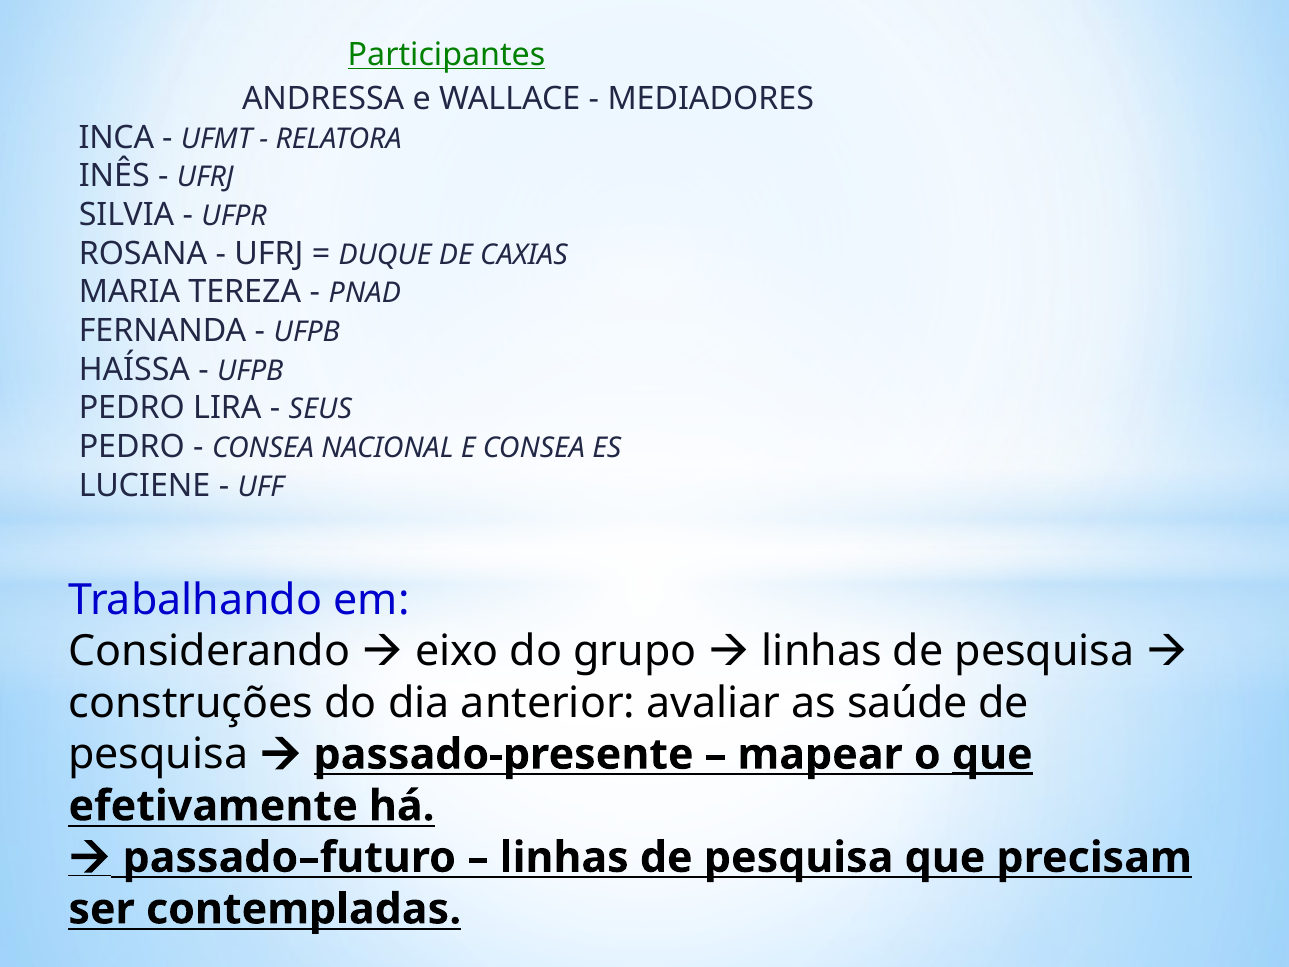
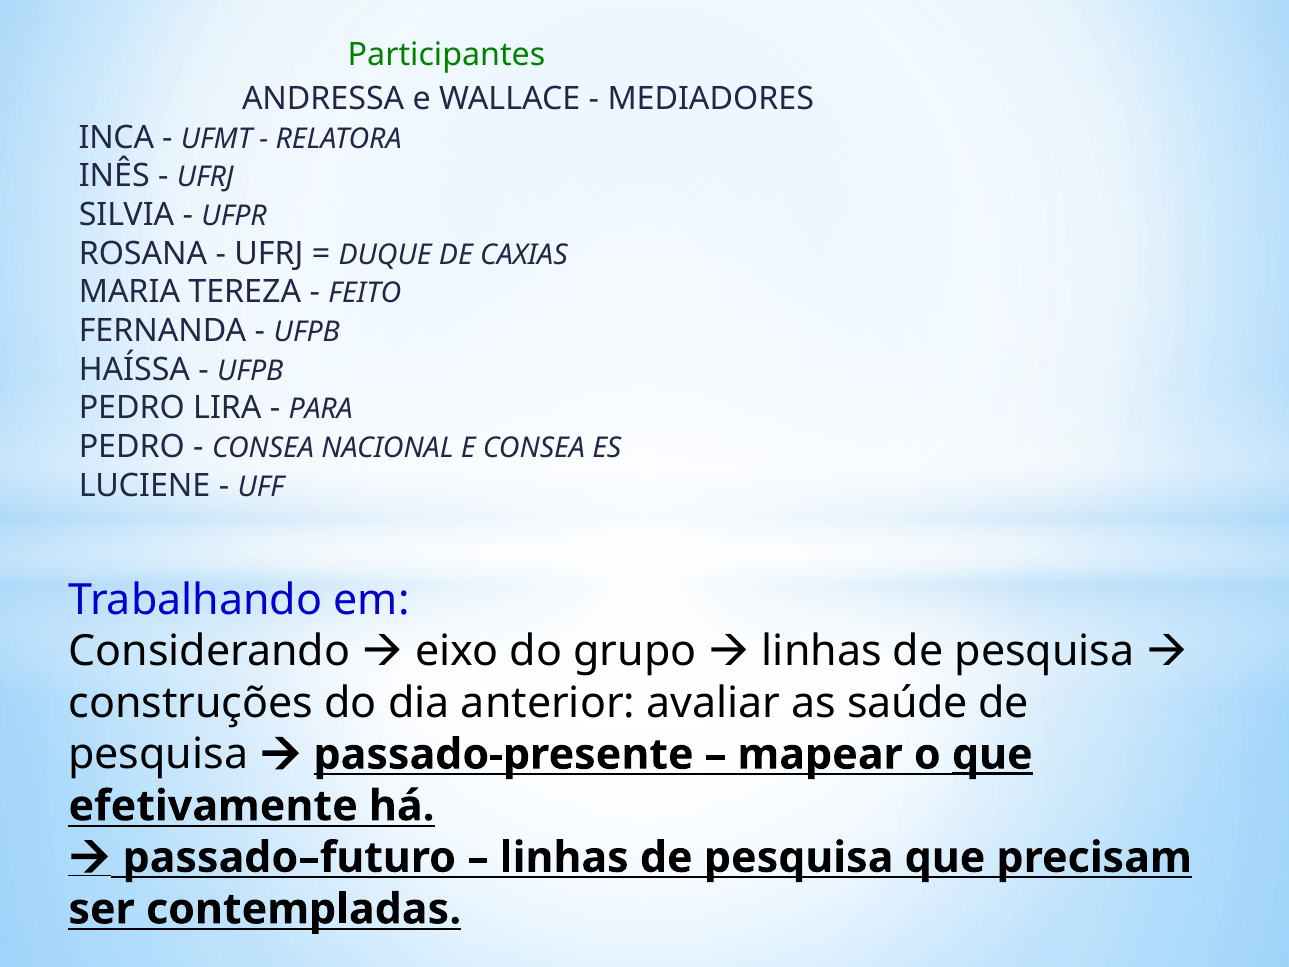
Participantes underline: present -> none (447, 55)
PNAD: PNAD -> FEITO (365, 293)
SEUS: SEUS -> PARA (321, 409)
